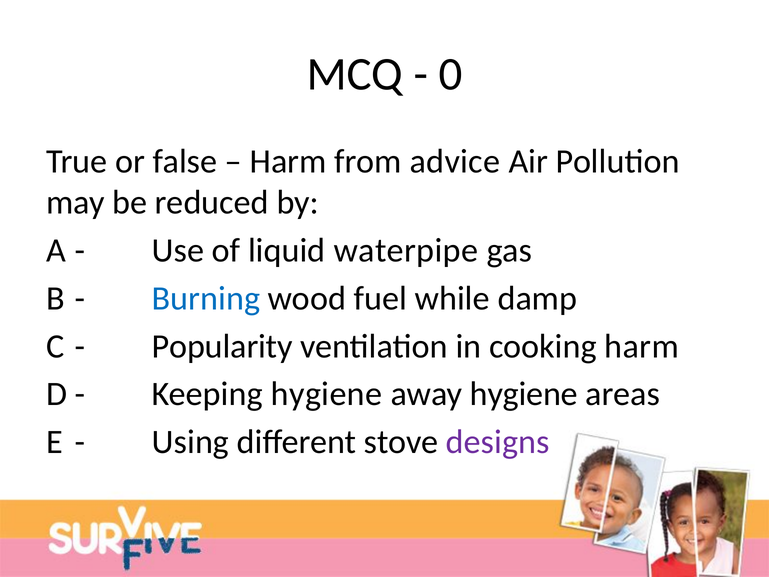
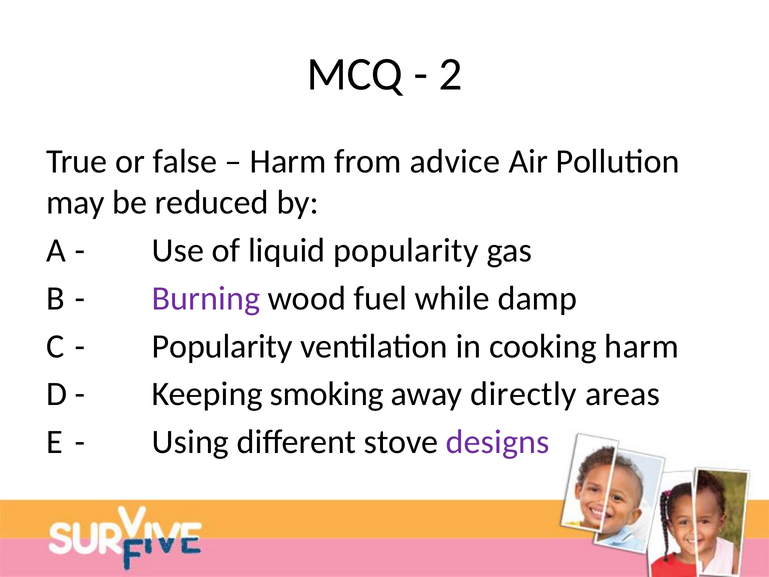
0: 0 -> 2 (450, 74)
liquid waterpipe: waterpipe -> popularity (406, 250)
Burning colour: blue -> purple (206, 298)
Keeping hygiene: hygiene -> smoking (327, 394)
away hygiene: hygiene -> directly (524, 394)
